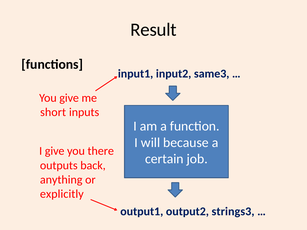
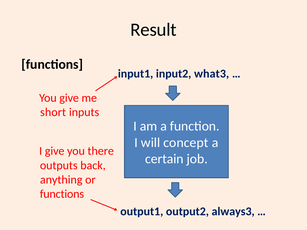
same3: same3 -> what3 (212, 74)
because: because -> concept (186, 143)
explicitly: explicitly -> functions (62, 194)
strings3: strings3 -> always3 (233, 212)
